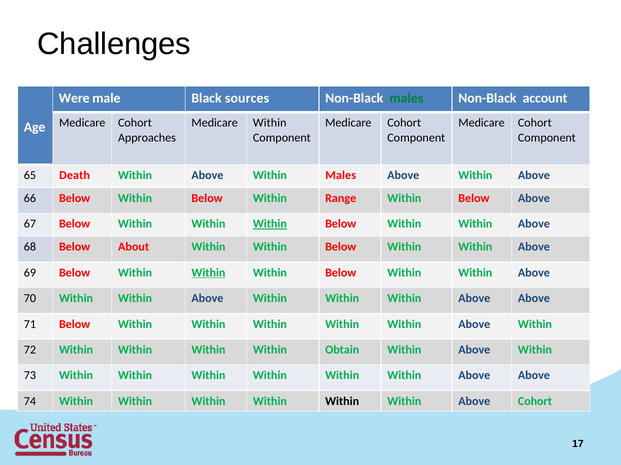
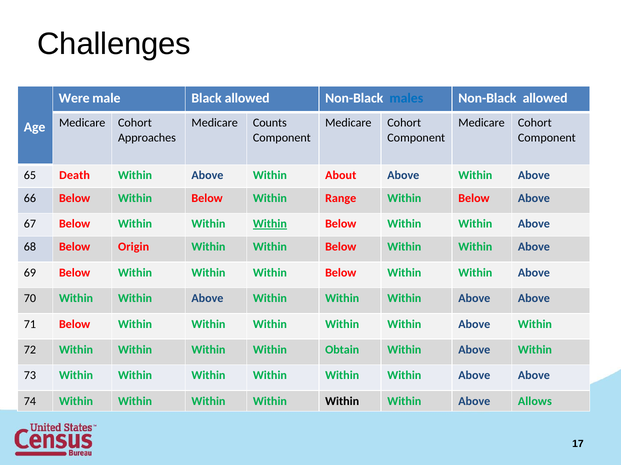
Black sources: sources -> allowed (247, 98)
males colour: green -> blue (406, 98)
Non-Black account: account -> allowed (545, 98)
Medicare Within: Within -> Counts (270, 123)
Within Males: Males -> About (341, 176)
About: About -> Origin (134, 247)
Within underline: present -> none (208, 273)
Above Cohort: Cohort -> Allows (535, 402)
